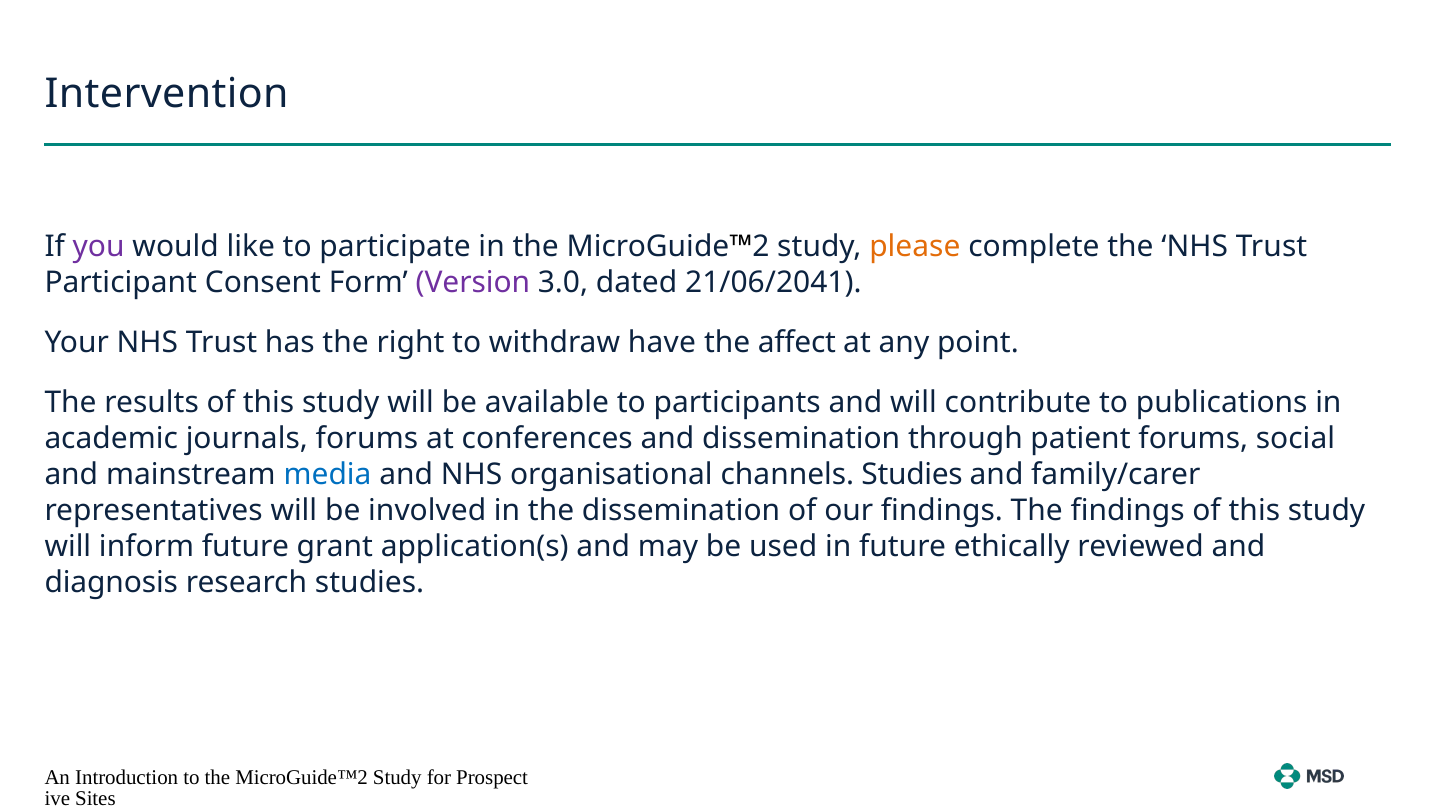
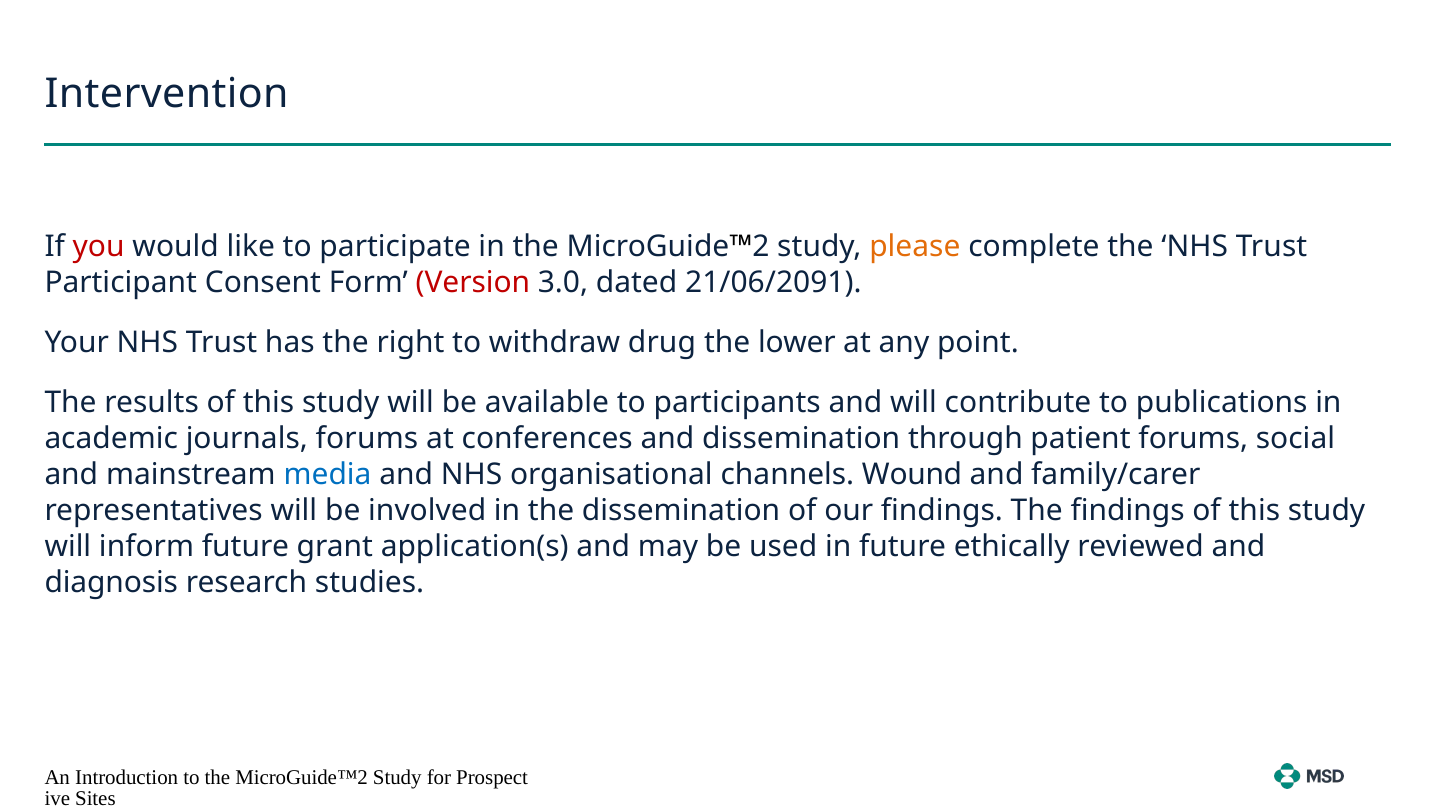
you colour: purple -> red (99, 247)
Version colour: purple -> red (473, 283)
21/06/2041: 21/06/2041 -> 21/06/2091 (773, 283)
have: have -> drug (662, 343)
affect: affect -> lower (797, 343)
channels Studies: Studies -> Wound (912, 475)
